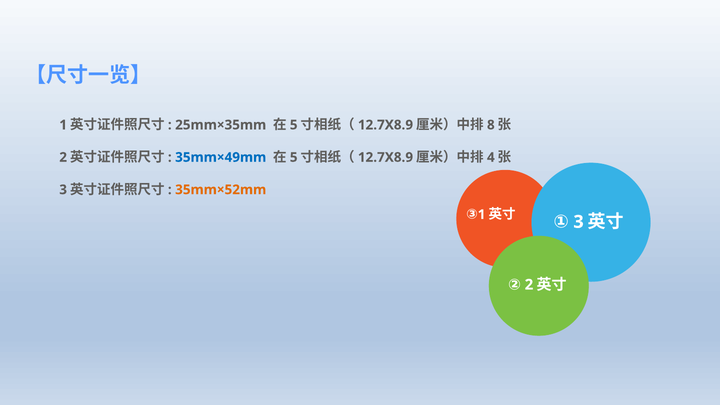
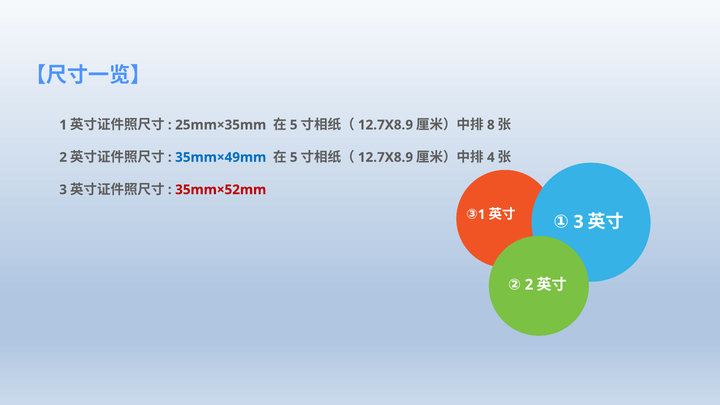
35mm×52mm colour: orange -> red (221, 190)
